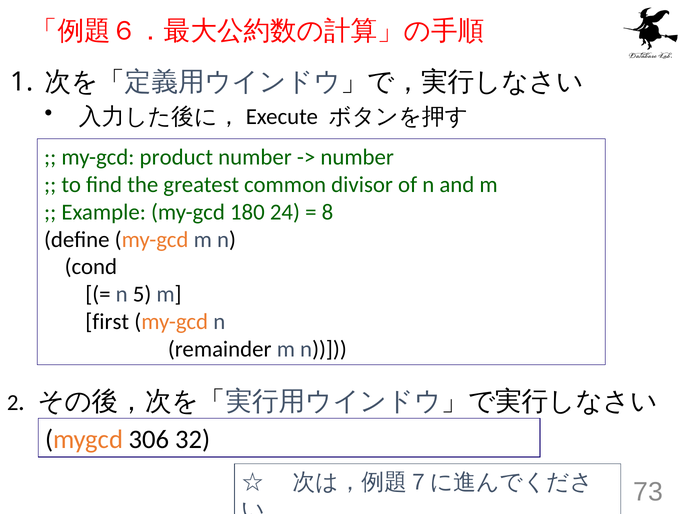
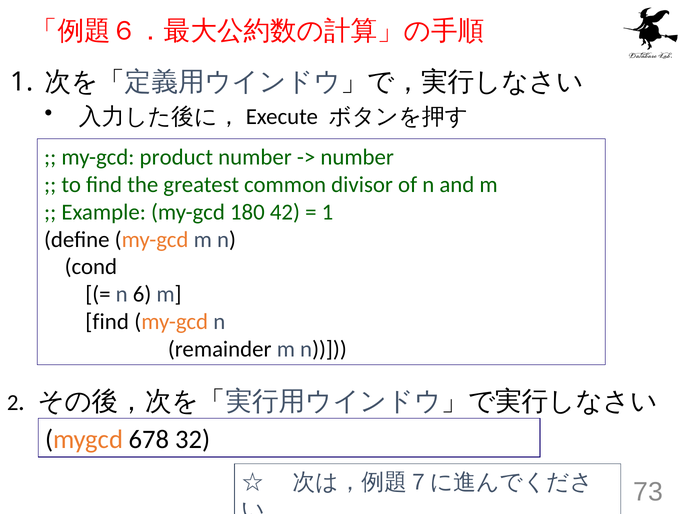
24: 24 -> 42 (285, 212)
8: 8 -> 1 (327, 212)
5: 5 -> 6 (142, 294)
first: first -> find (107, 322)
306: 306 -> 678 (149, 439)
